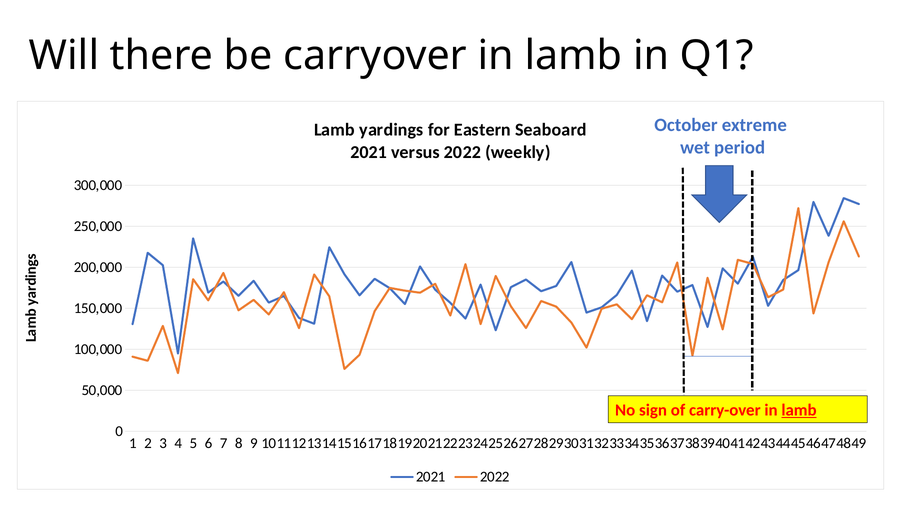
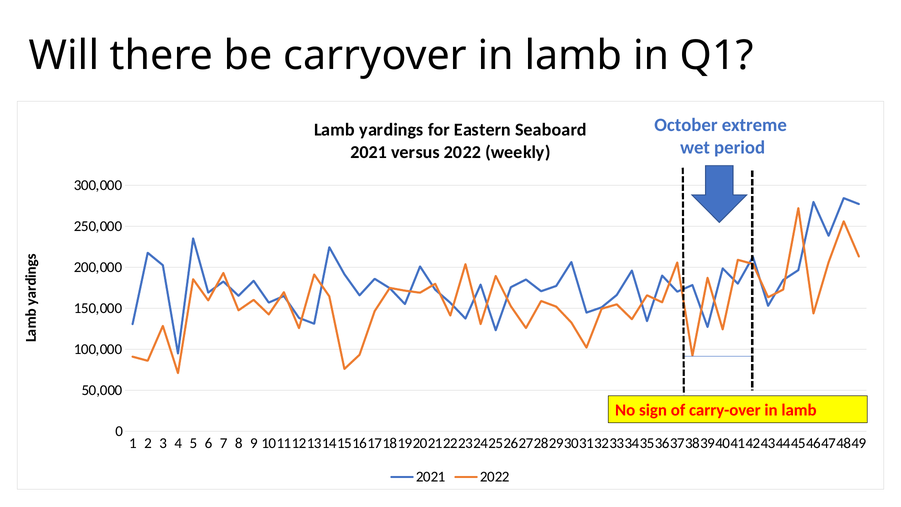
lamb underline: present -> none (799, 410)
